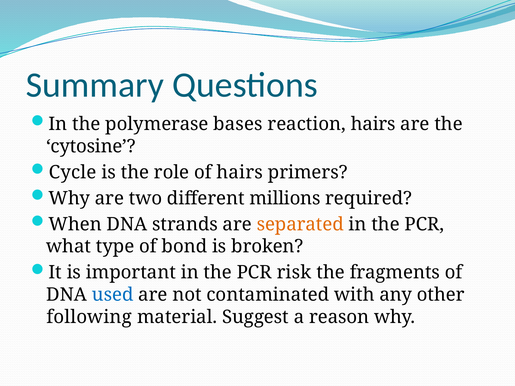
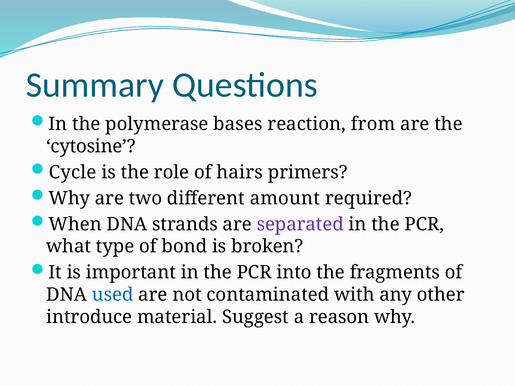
reaction hairs: hairs -> from (373, 124)
millions: millions -> amount (285, 198)
separated colour: orange -> purple (300, 224)
risk: risk -> into (294, 273)
following: following -> introduce (89, 317)
